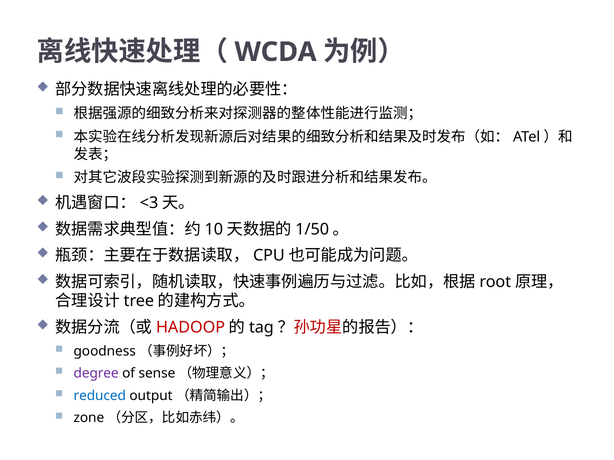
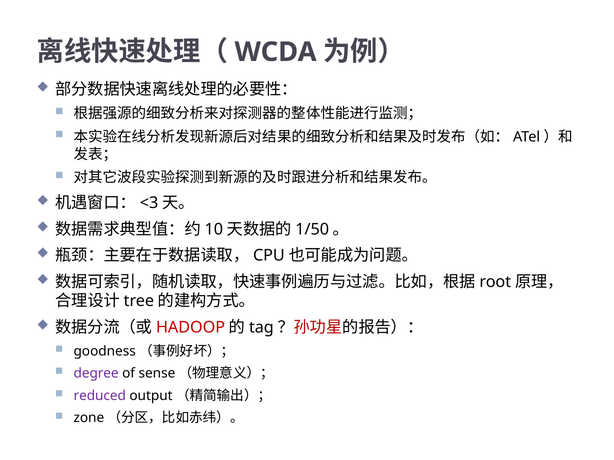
reduced colour: blue -> purple (100, 396)
